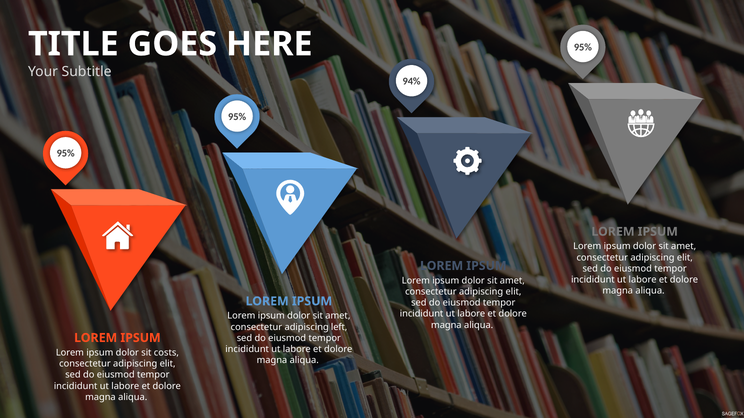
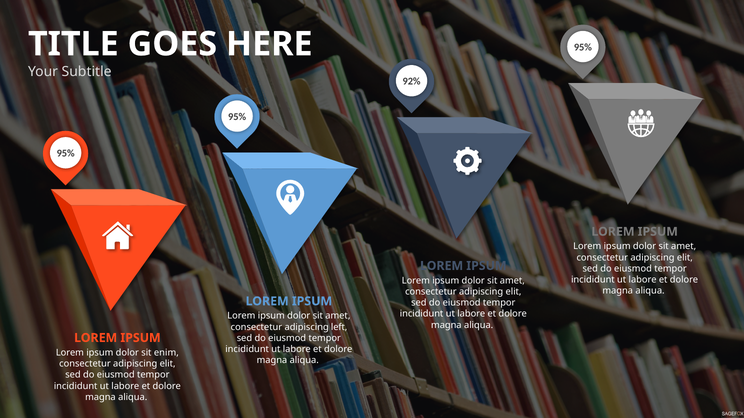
94%: 94% -> 92% (412, 82)
costs: costs -> enim (166, 353)
